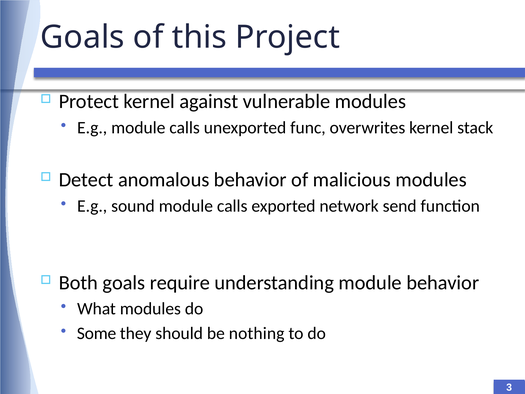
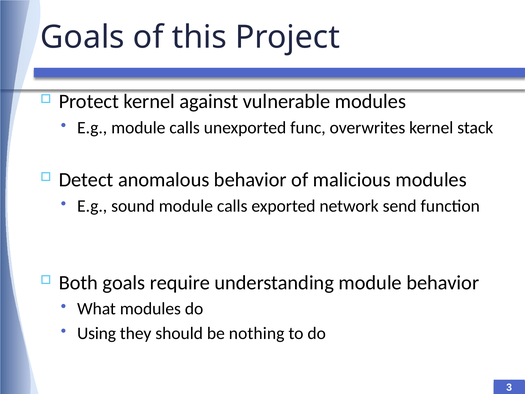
Some: Some -> Using (97, 333)
